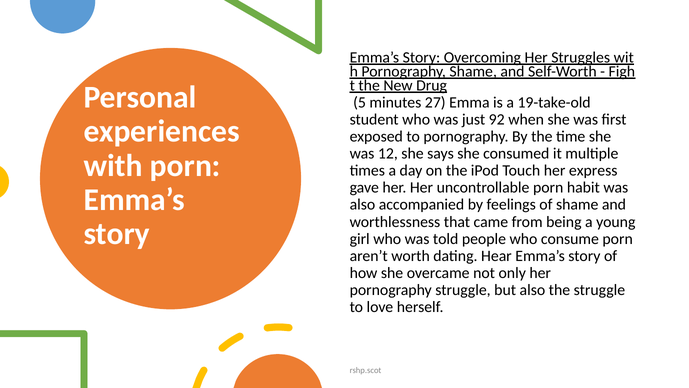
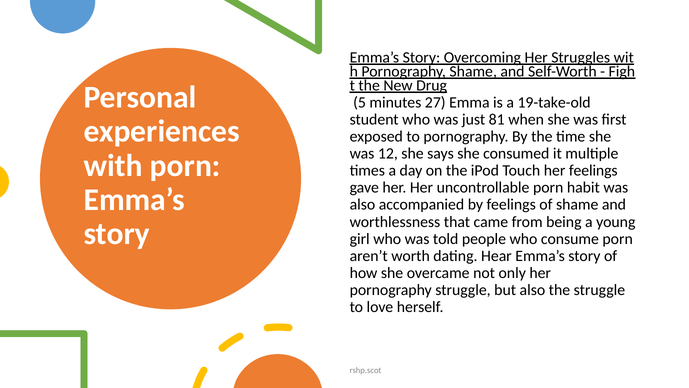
92: 92 -> 81 (497, 119)
her express: express -> feelings (593, 170)
